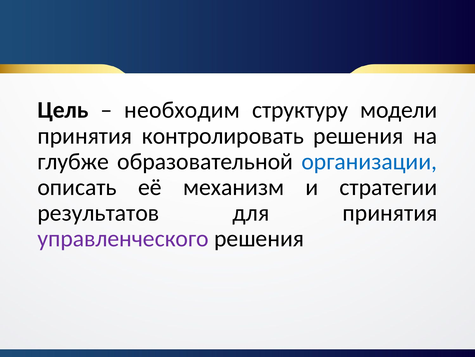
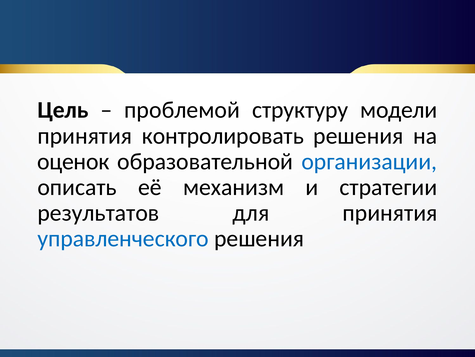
необходим: необходим -> проблемой (182, 110)
глубже: глубже -> оценок (73, 161)
управленческого colour: purple -> blue (123, 238)
